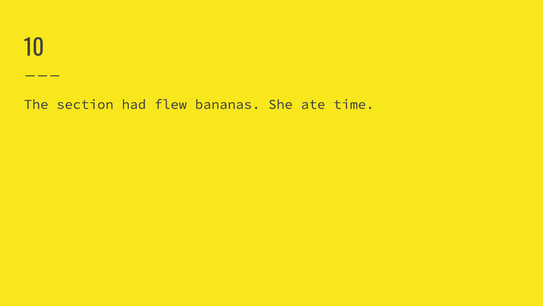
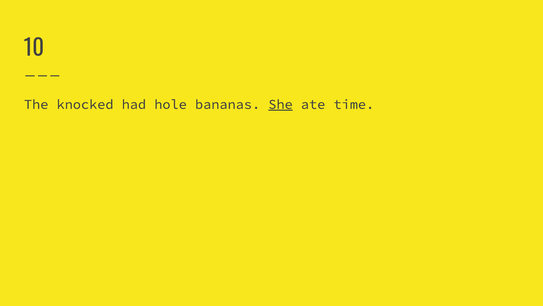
section: section -> knocked (85, 104)
flew: flew -> hole (171, 104)
She underline: none -> present (281, 104)
